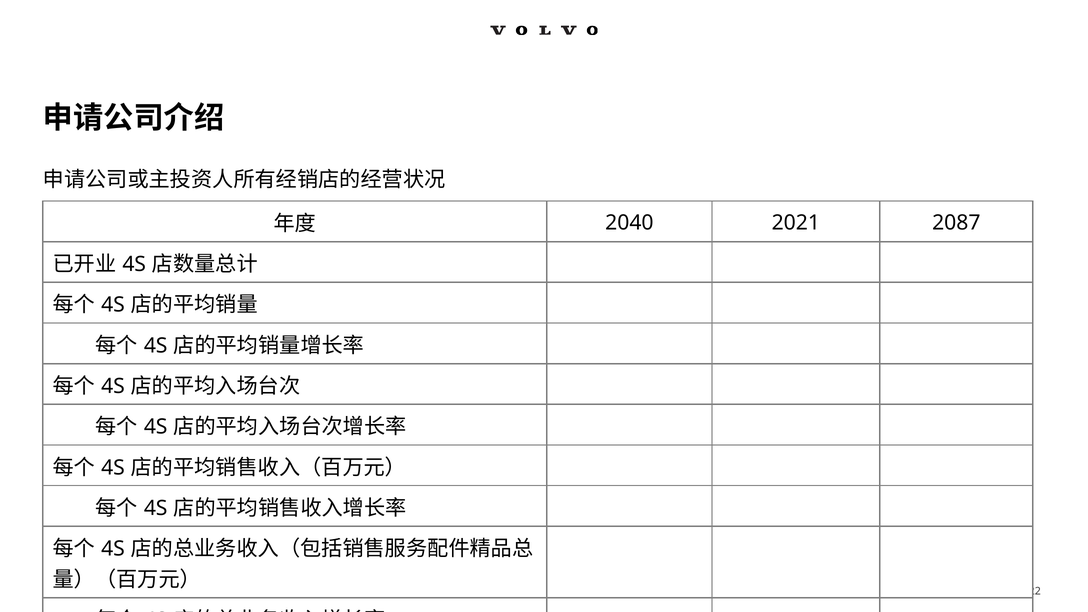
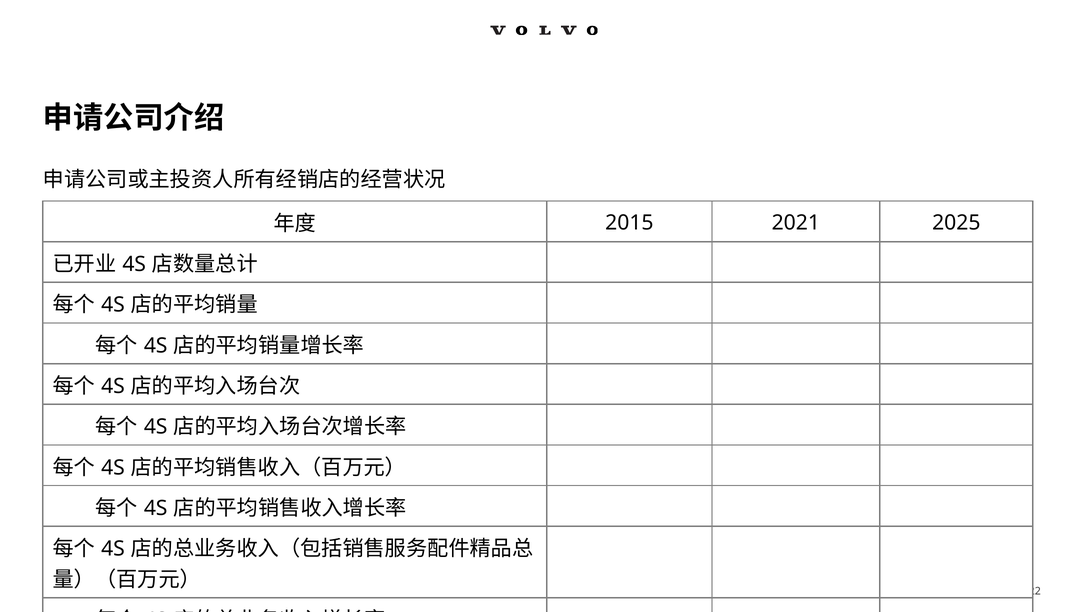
2040: 2040 -> 2015 (629, 223)
2087: 2087 -> 2025 (956, 223)
